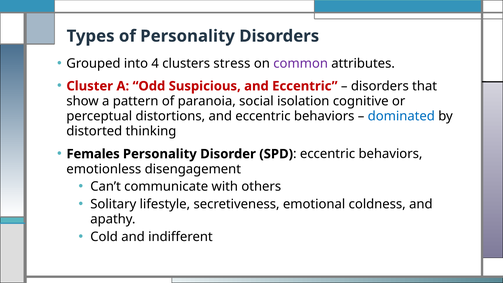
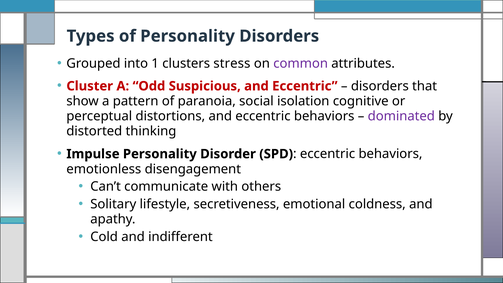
4: 4 -> 1 (155, 63)
dominated colour: blue -> purple (401, 116)
Females: Females -> Impulse (93, 154)
